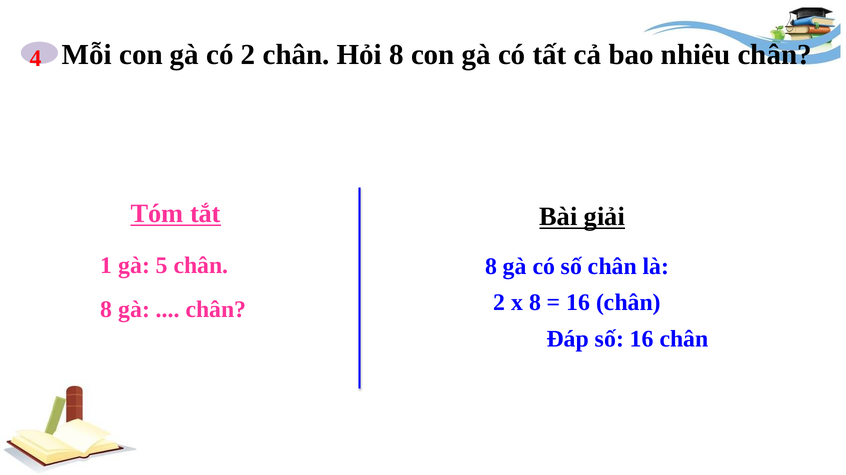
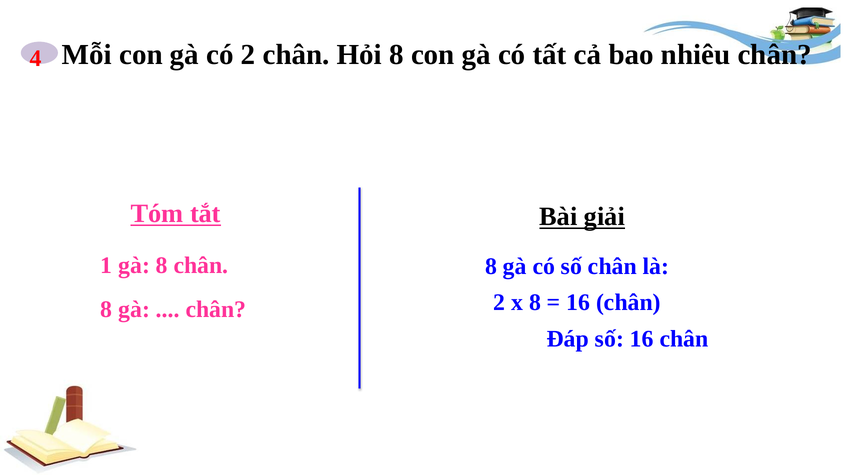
gà 5: 5 -> 8 (162, 265)
